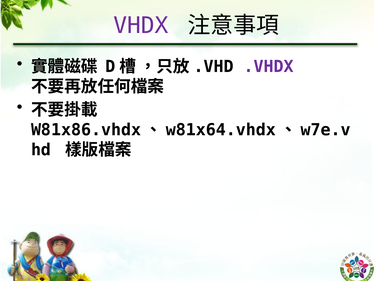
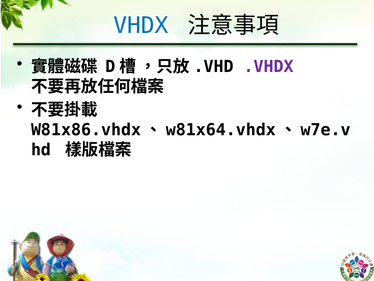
VHDX colour: purple -> blue (141, 26)
